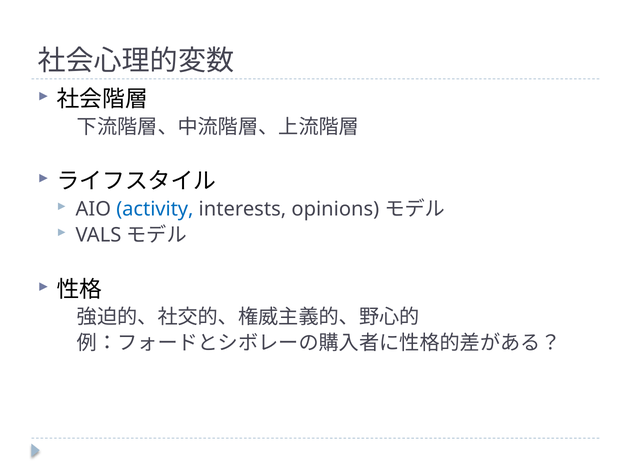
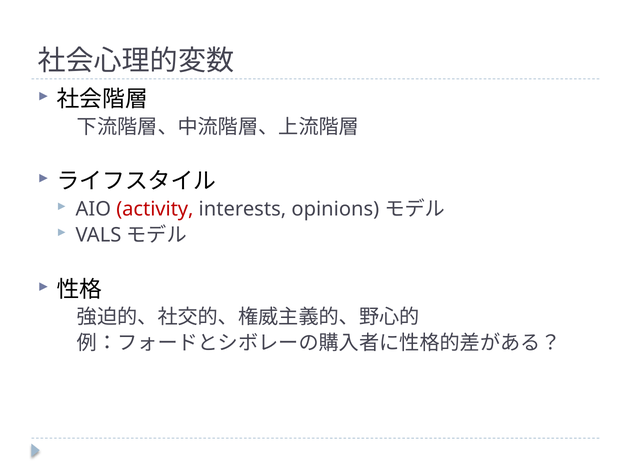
activity colour: blue -> red (155, 209)
